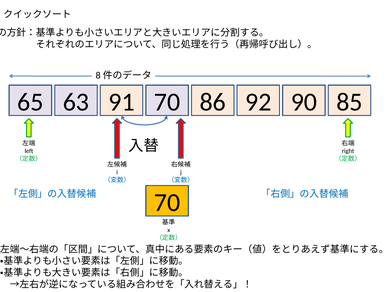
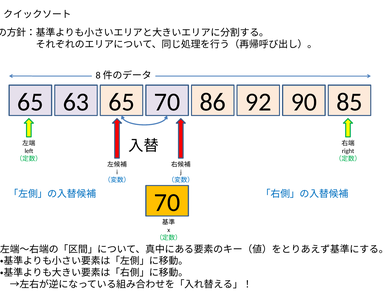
65 91: 91 -> 65 (122, 102)
